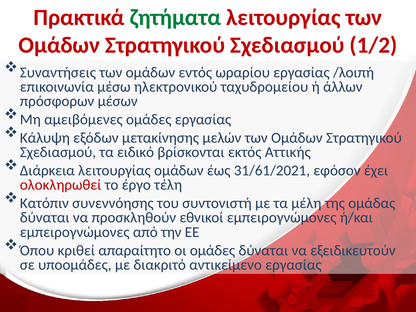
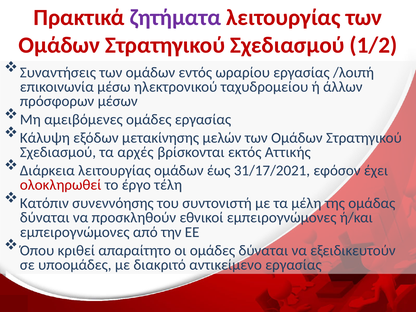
ζητήματα colour: green -> purple (175, 18)
ειδικό: ειδικό -> αρχές (135, 152)
31/61/2021: 31/61/2021 -> 31/17/2021 (272, 171)
